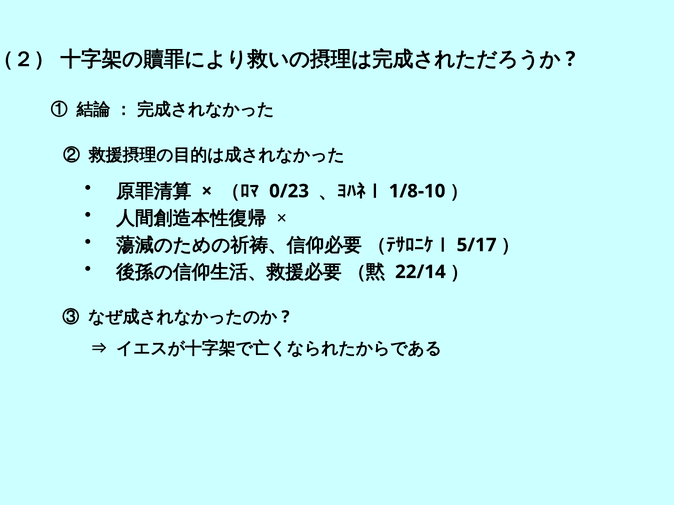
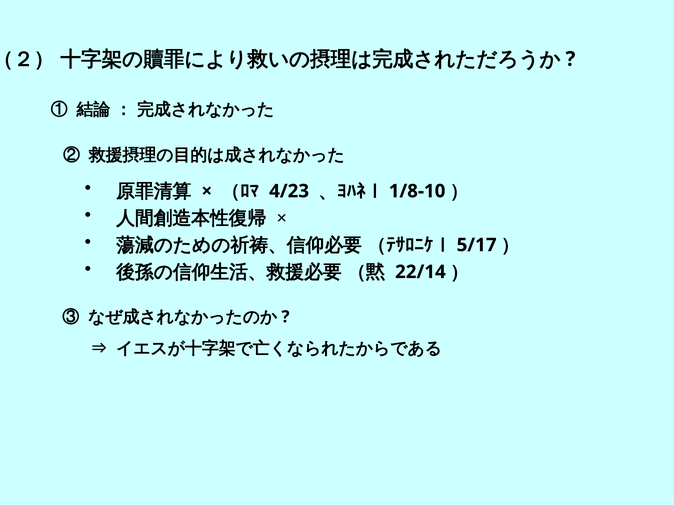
0/23: 0/23 -> 4/23 (289, 191)
